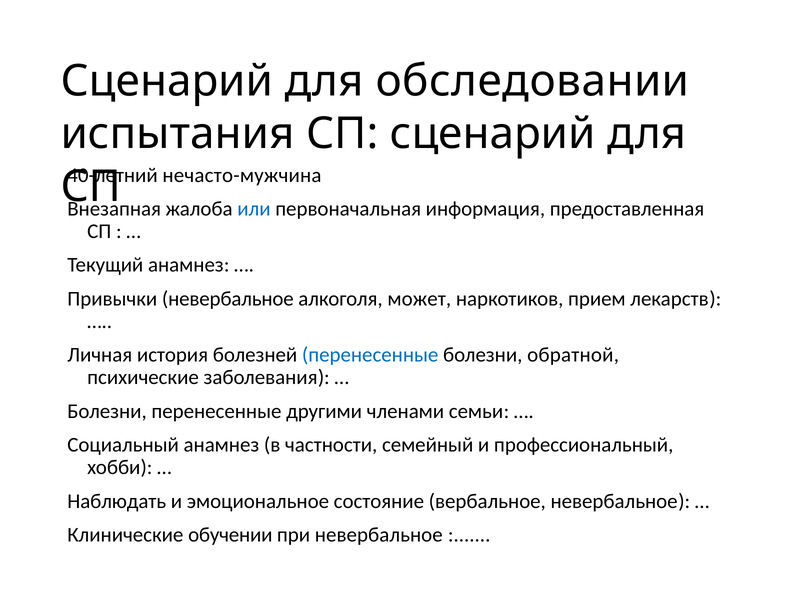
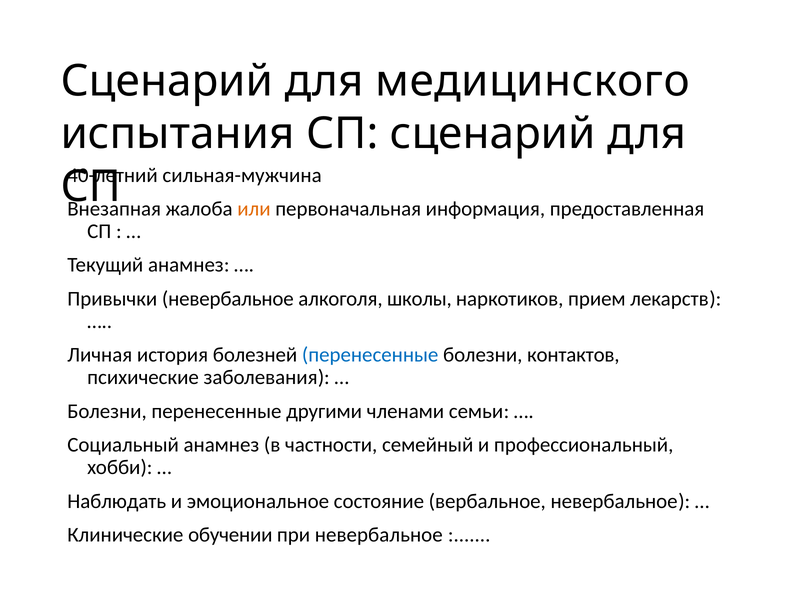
обследовании: обследовании -> медицинского (533, 81)
нечасто-мужчина: нечасто-мужчина -> сильная-мужчина (242, 175)
или colour: blue -> orange (254, 209)
может: может -> школы (419, 299)
обратной: обратной -> контактов (573, 355)
